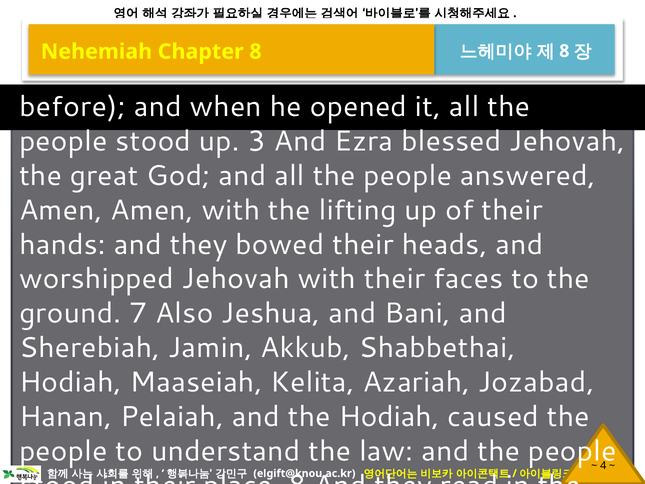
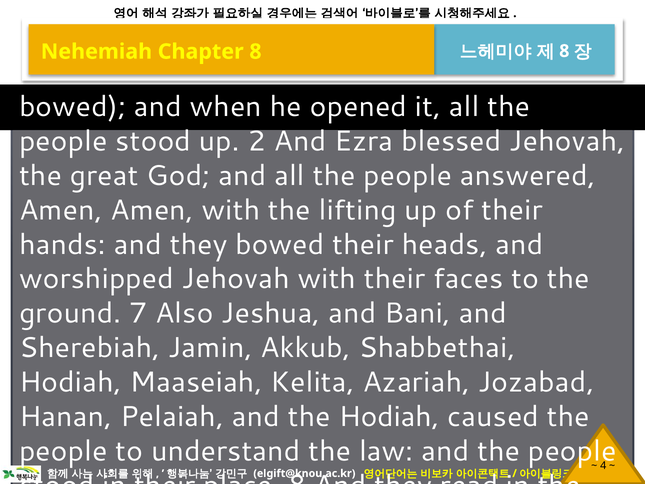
before: before -> bowed (73, 107)
3: 3 -> 2 (257, 141)
